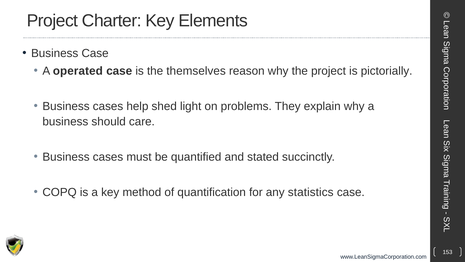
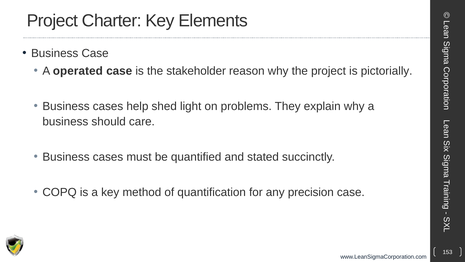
themselves: themselves -> stakeholder (196, 71)
statistics: statistics -> precision (311, 192)
